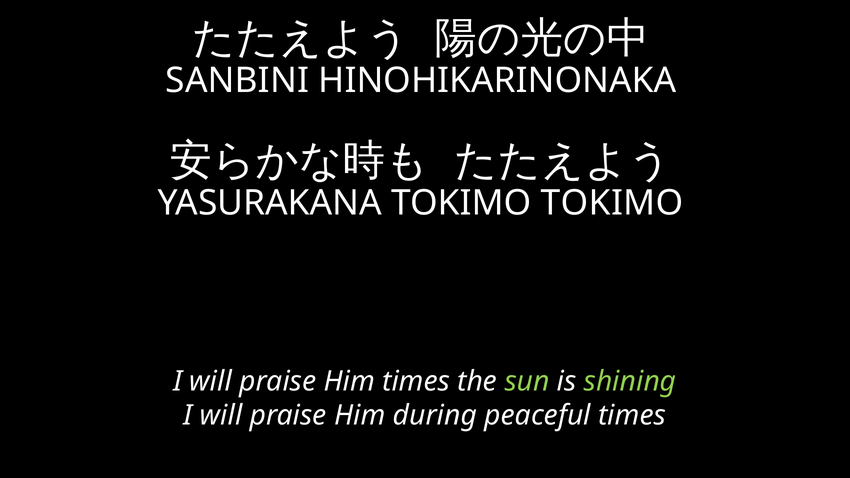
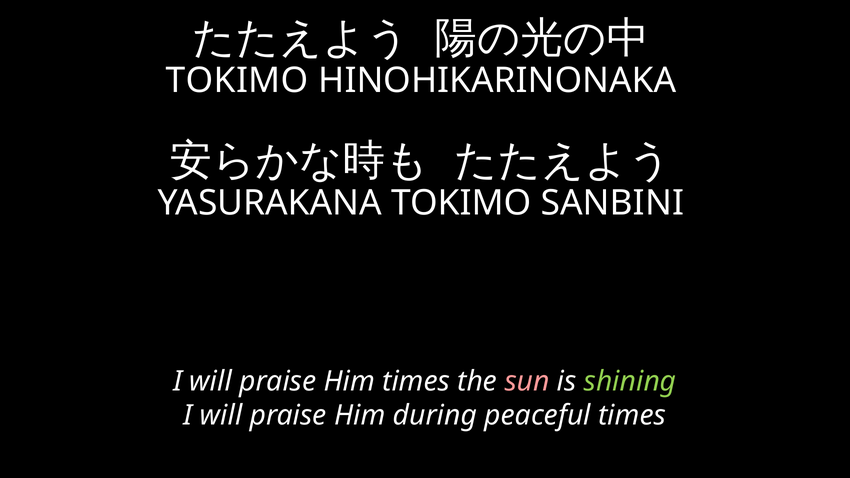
SANBINI: SANBINI -> TOKIMO (237, 80)
TOKIMO TOKIMO: TOKIMO -> SANBINI (612, 203)
sun colour: light green -> pink (527, 381)
